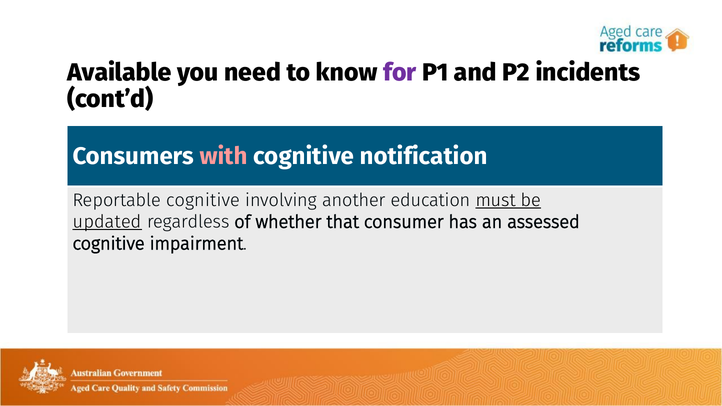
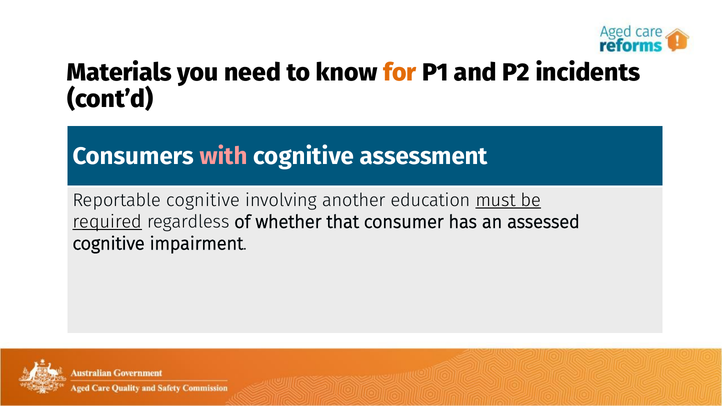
Available: Available -> Materials (119, 72)
for colour: purple -> orange (400, 72)
notification: notification -> assessment (424, 156)
updated: updated -> required (107, 222)
